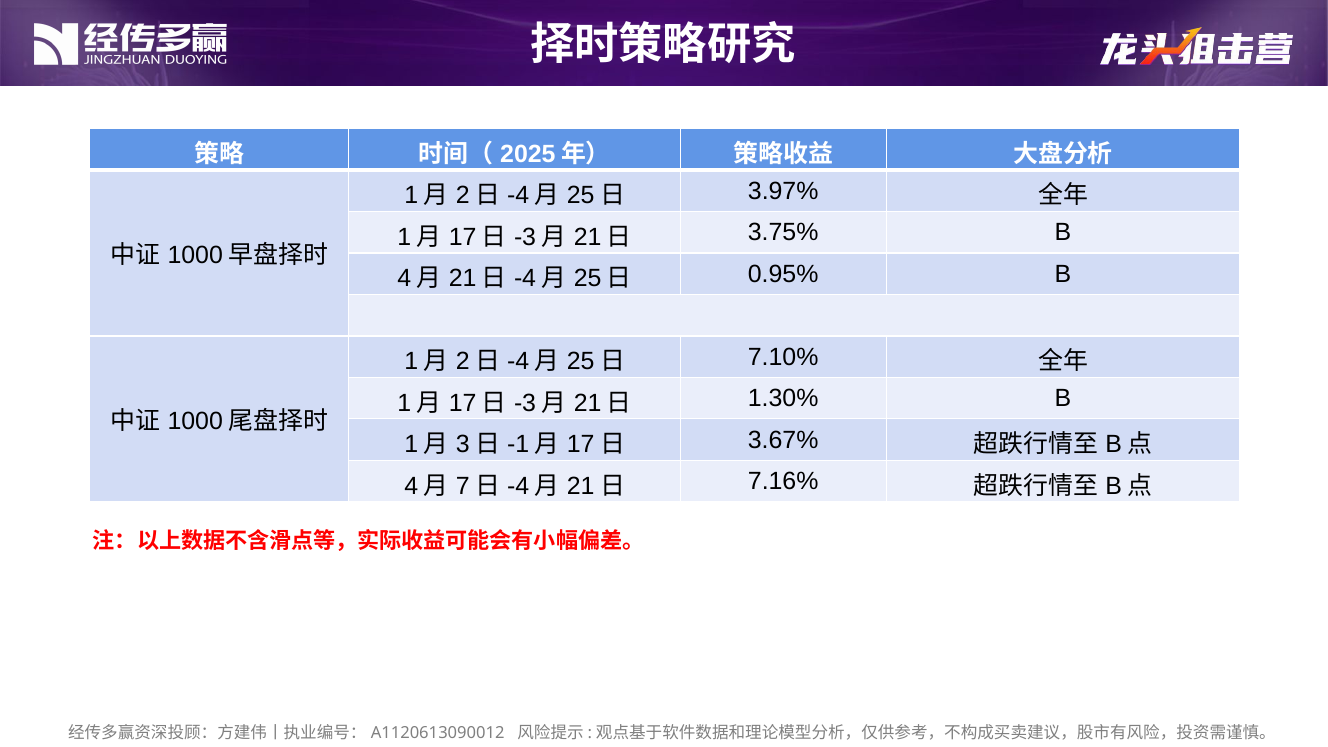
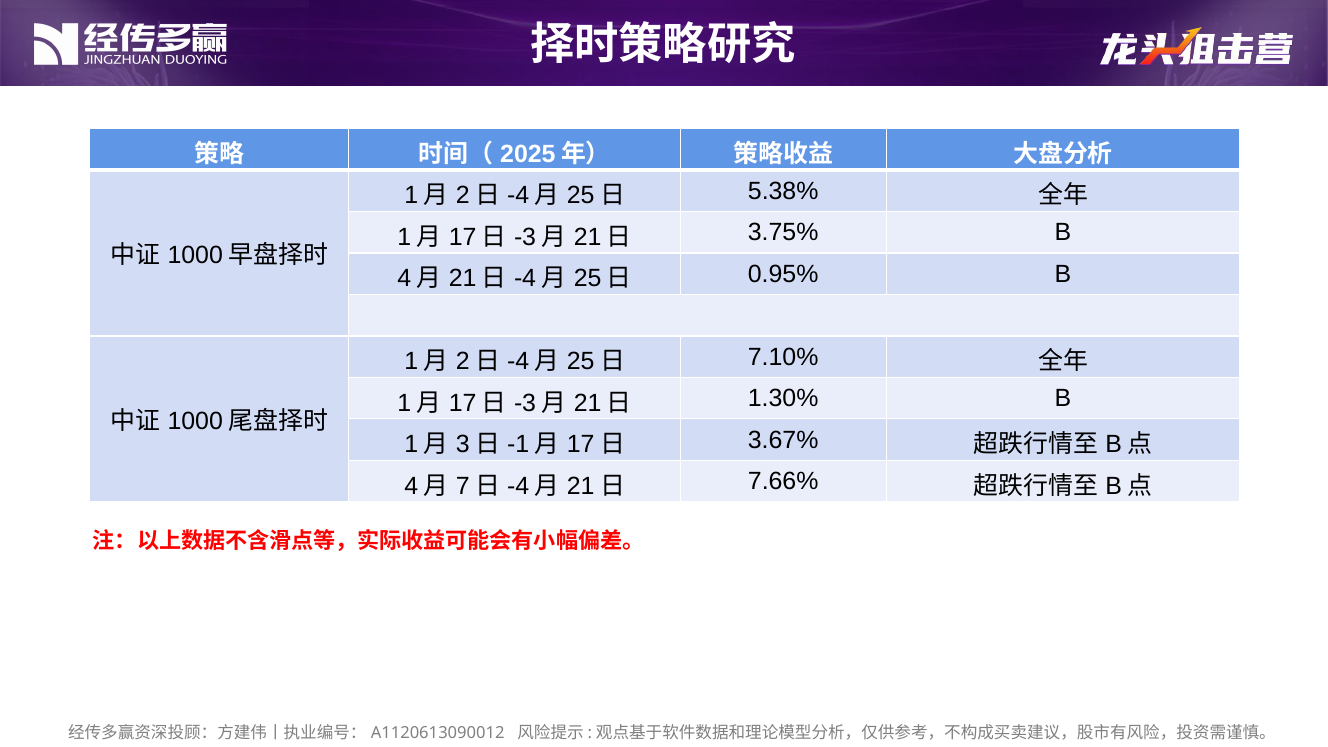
3.97%: 3.97% -> 5.38% (783, 191)
7.16%: 7.16% -> 7.66% (783, 482)
